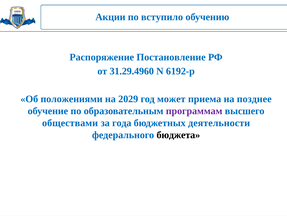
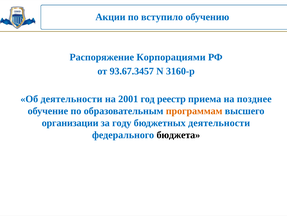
Постановление: Постановление -> Корпорациями (171, 57)
31.29.4960: 31.29.4960 -> 93.67.3457 (132, 71)
6192-р: 6192-р -> 3160-р (180, 71)
Об положениями: положениями -> деятельности (72, 99)
2029: 2029 -> 2001 (128, 99)
может: может -> реестр (171, 99)
программам colour: purple -> orange (194, 111)
обществами: обществами -> организации (70, 123)
года: года -> году (122, 123)
